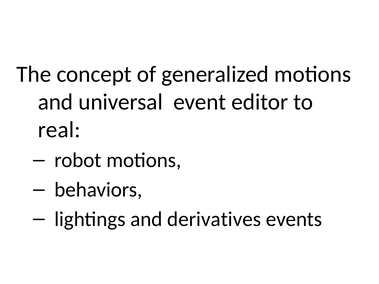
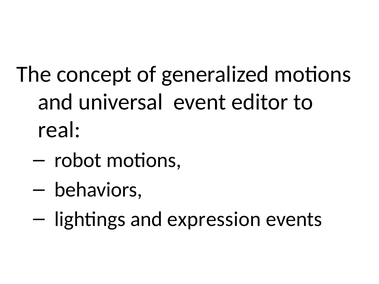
derivatives: derivatives -> expression (214, 219)
